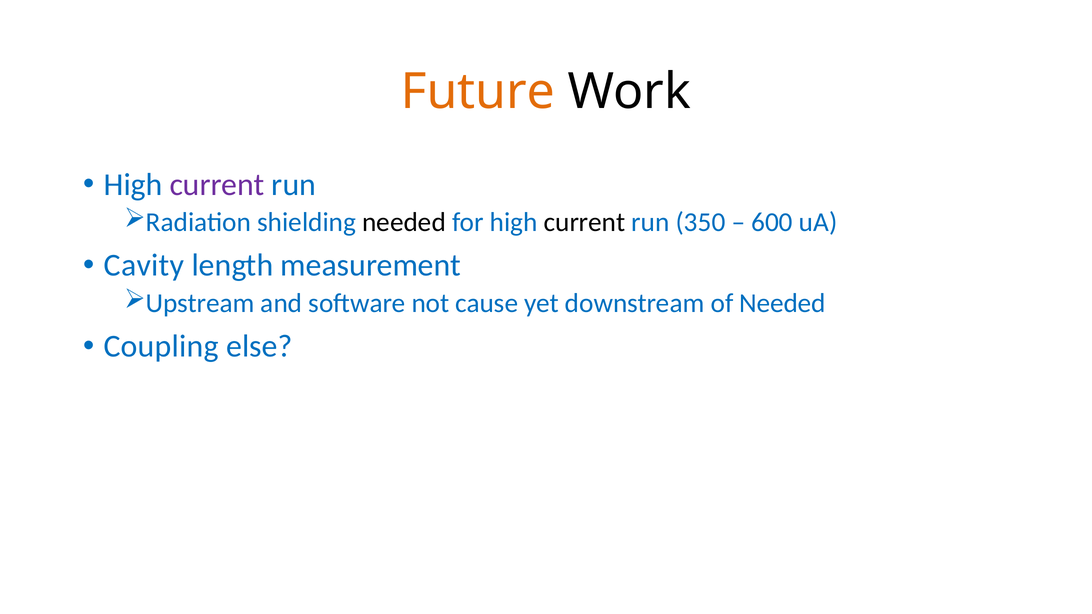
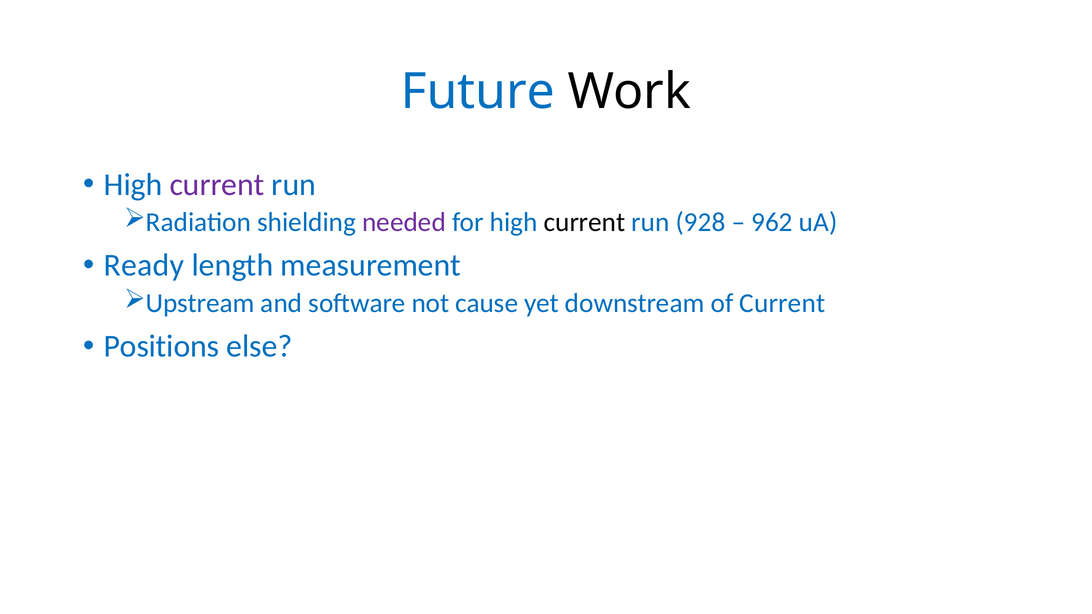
Future colour: orange -> blue (478, 92)
needed colour: black -> purple (404, 222)
350: 350 -> 928 (700, 222)
600: 600 -> 962 (772, 222)
Cavity: Cavity -> Ready (144, 266)
of Needed: Needed -> Current (782, 303)
Coupling: Coupling -> Positions (161, 346)
